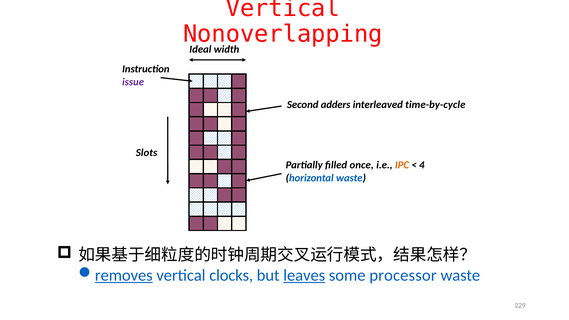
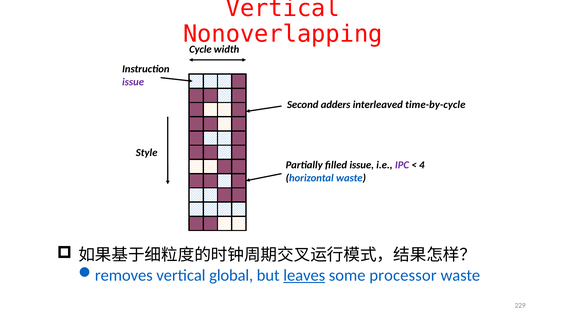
Ideal: Ideal -> Cycle (200, 49)
Slots: Slots -> Style (147, 153)
filled once: once -> issue (362, 165)
IPC colour: orange -> purple (402, 165)
removes underline: present -> none (124, 275)
clocks: clocks -> global (231, 275)
